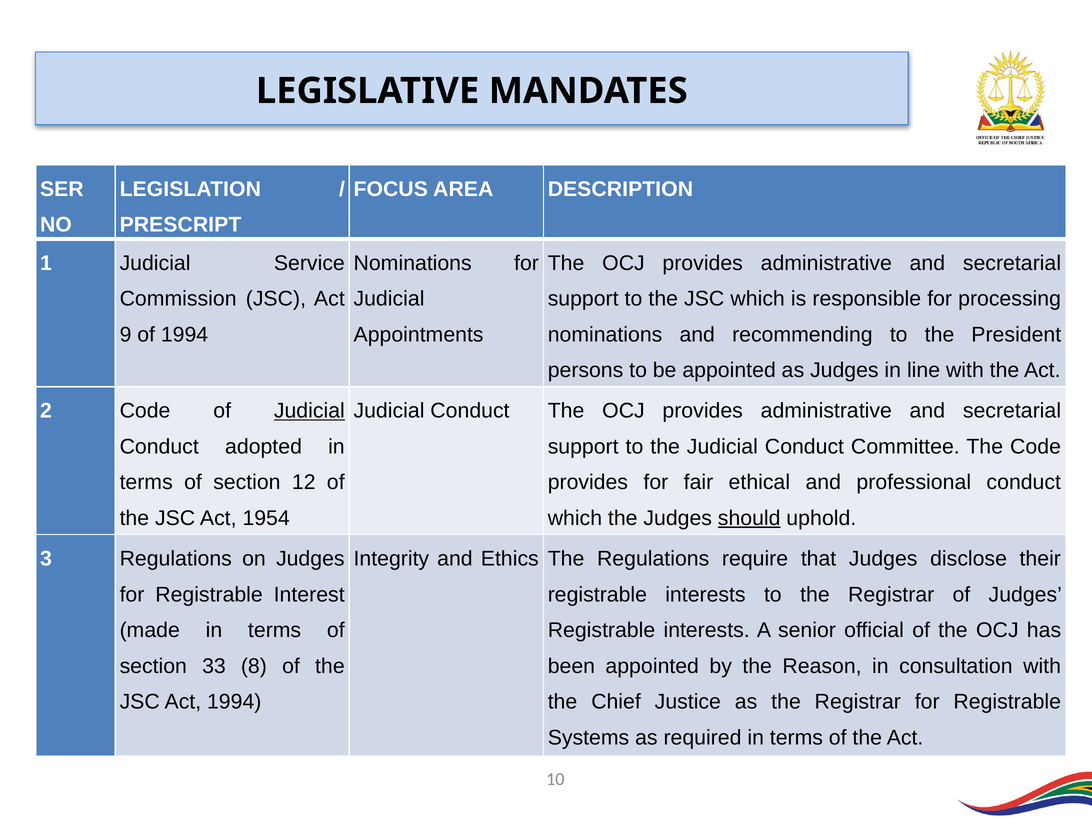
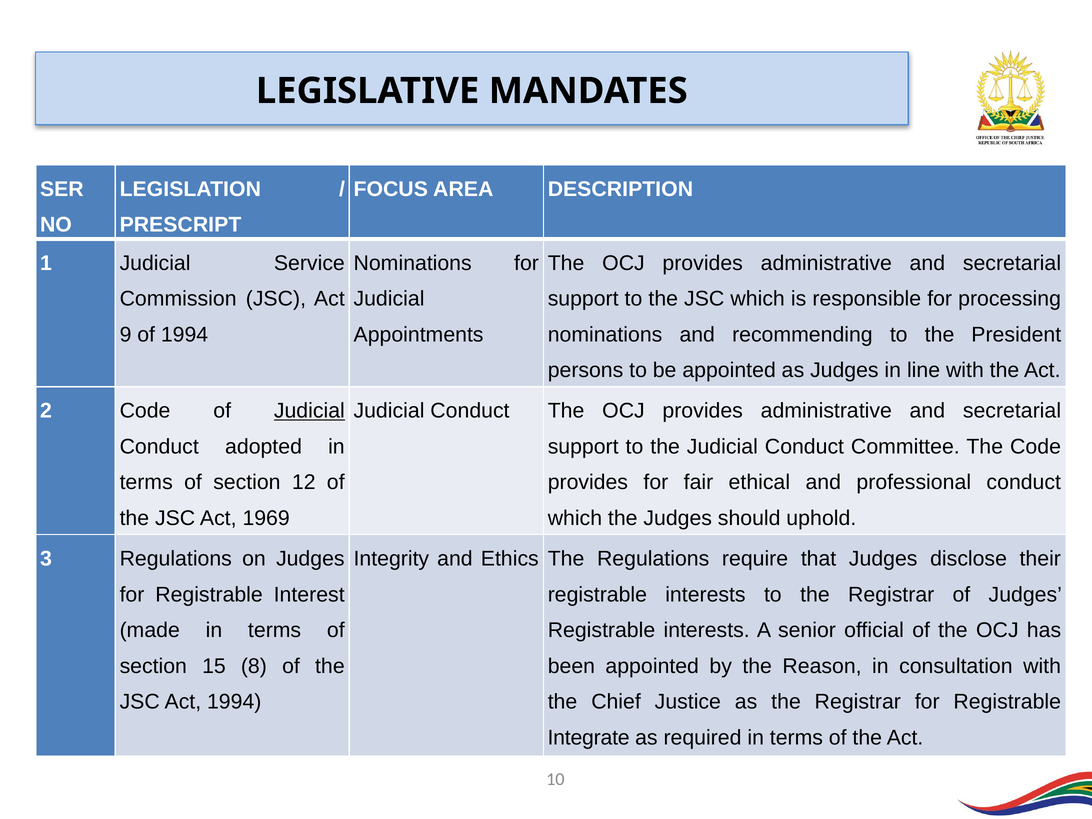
1954: 1954 -> 1969 (266, 518)
should underline: present -> none (749, 518)
33: 33 -> 15 (214, 666)
Systems: Systems -> Integrate (589, 738)
